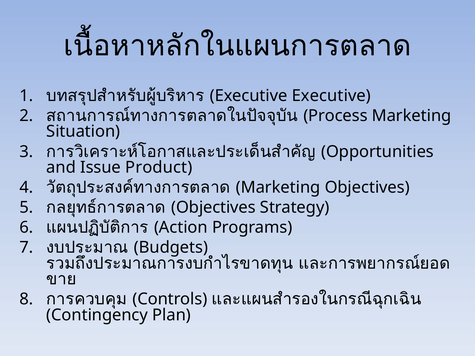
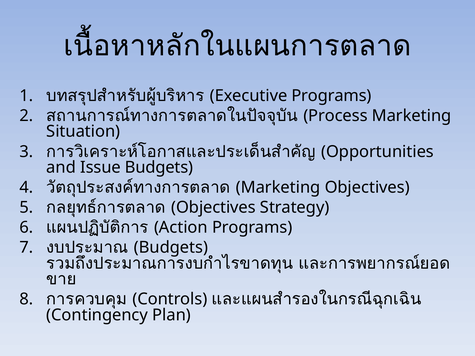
Executive Executive: Executive -> Programs (331, 96)
Issue Product: Product -> Budgets (159, 168)
